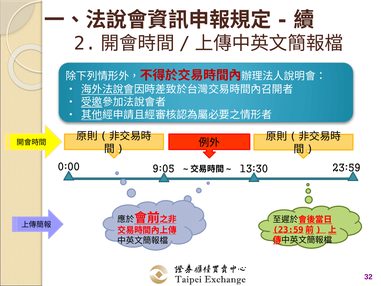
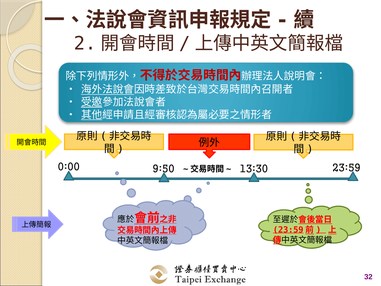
9:05: 9:05 -> 9:50 (163, 169)
